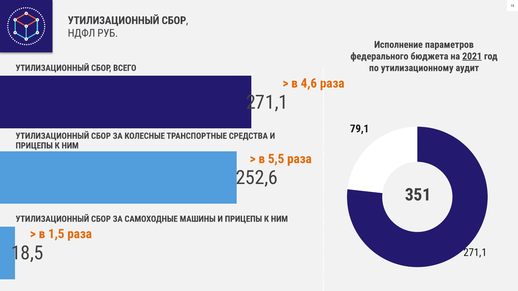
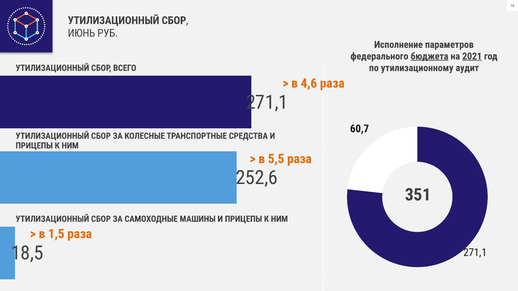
НДФЛ: НДФЛ -> ИЮНЬ (81, 33)
бюджета underline: none -> present (429, 56)
79,1: 79,1 -> 60,7 (360, 129)
